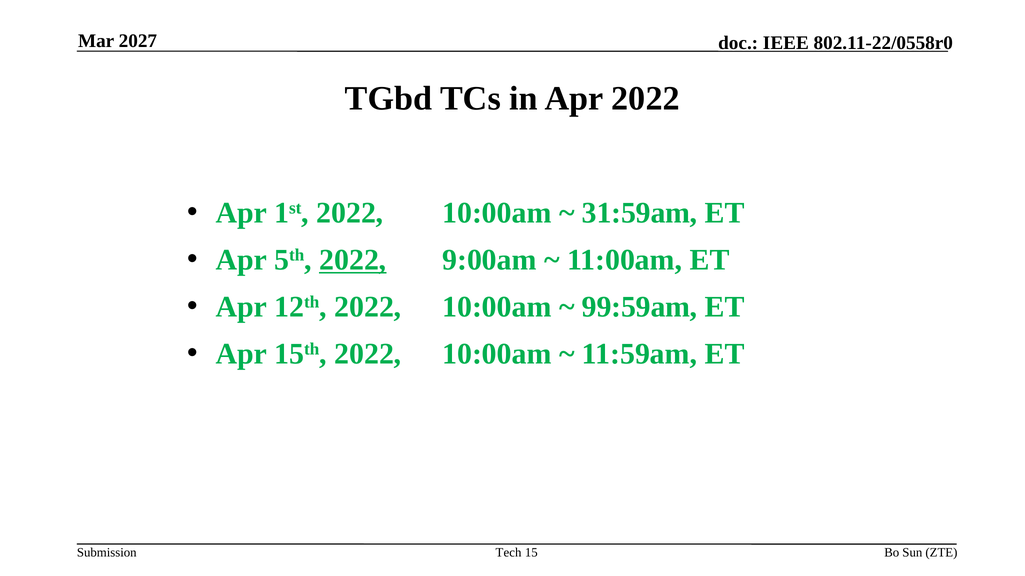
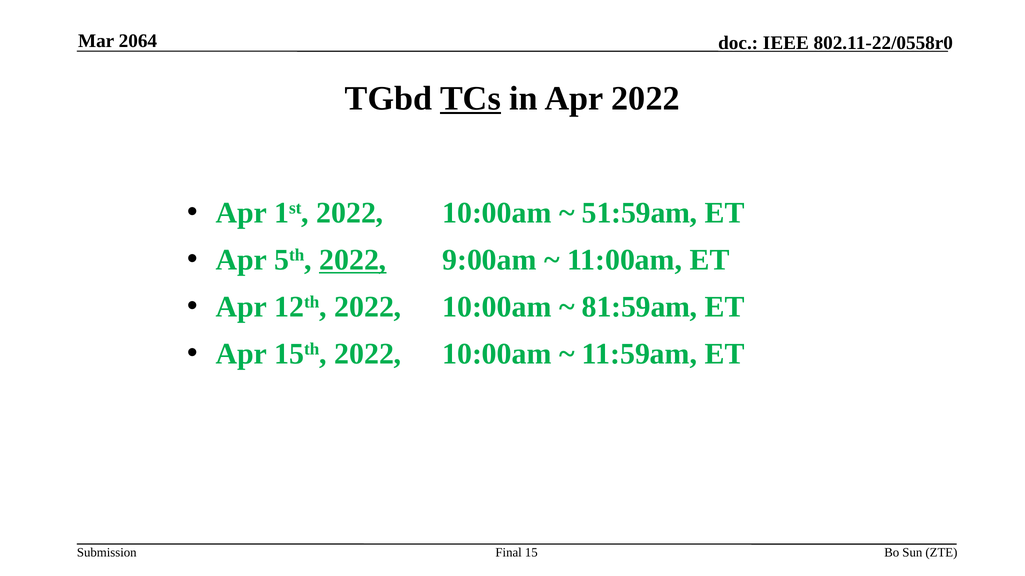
2027: 2027 -> 2064 (138, 41)
TCs underline: none -> present (471, 98)
31:59am: 31:59am -> 51:59am (640, 213)
99:59am: 99:59am -> 81:59am (640, 307)
Tech: Tech -> Final (509, 553)
